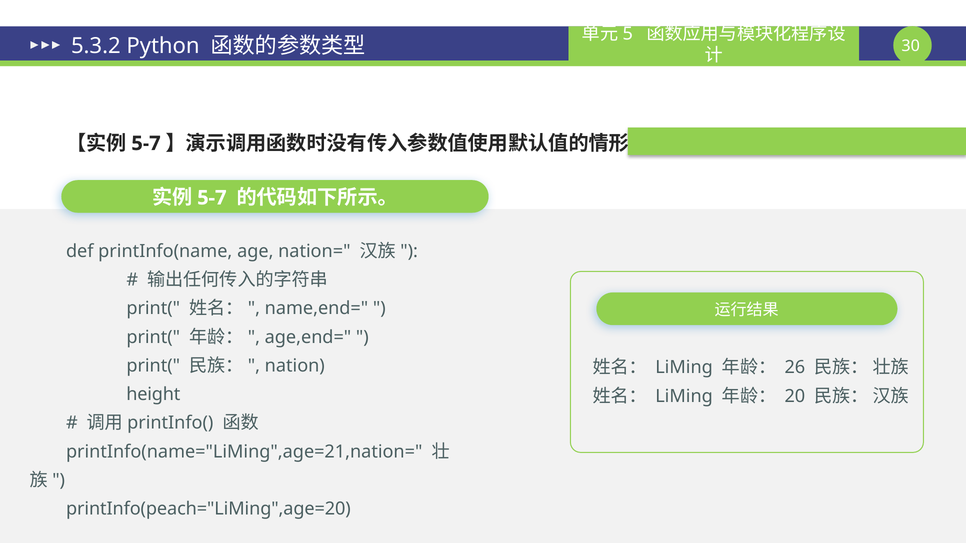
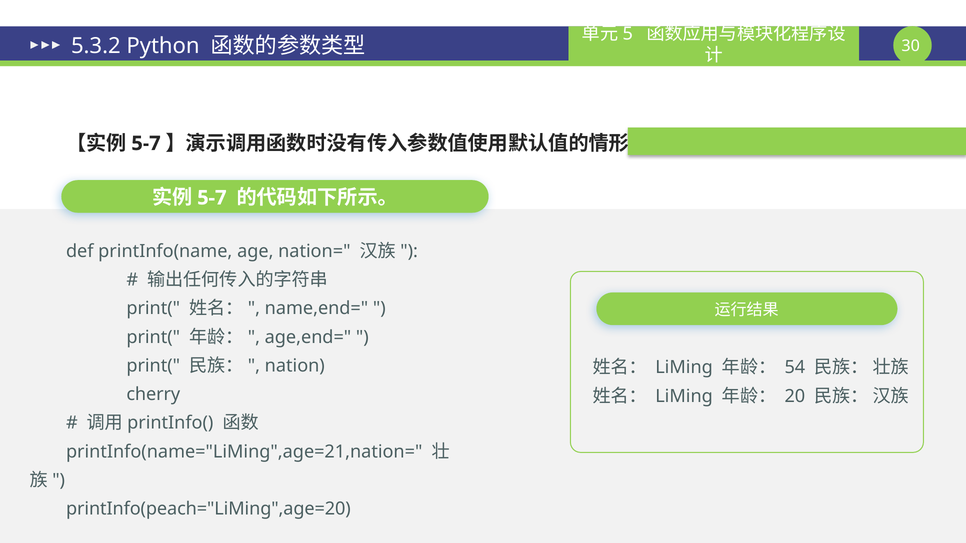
26: 26 -> 54 (795, 368)
height: height -> cherry (153, 394)
